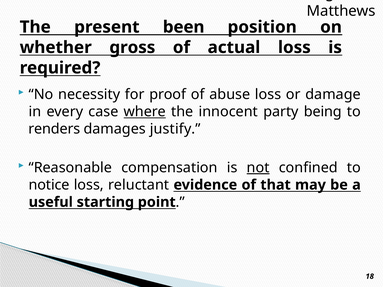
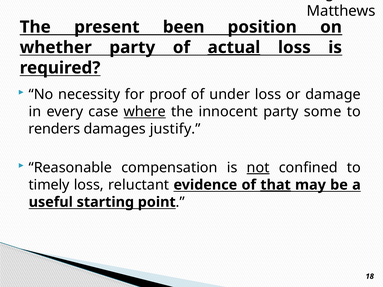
whether gross: gross -> party (132, 47)
actual underline: none -> present (234, 47)
abuse: abuse -> under (230, 94)
being: being -> some (323, 112)
notice: notice -> timely (49, 185)
that underline: none -> present (276, 185)
